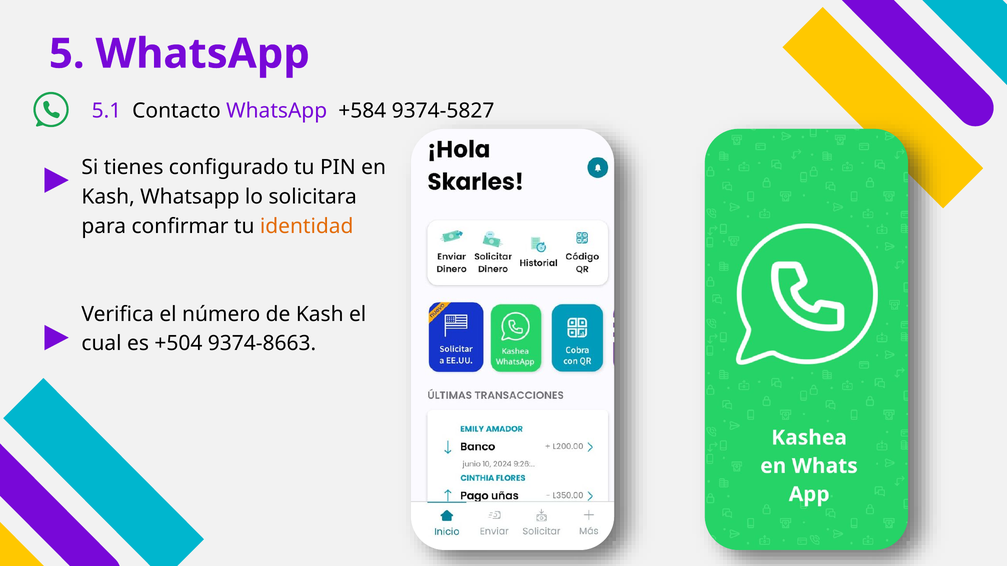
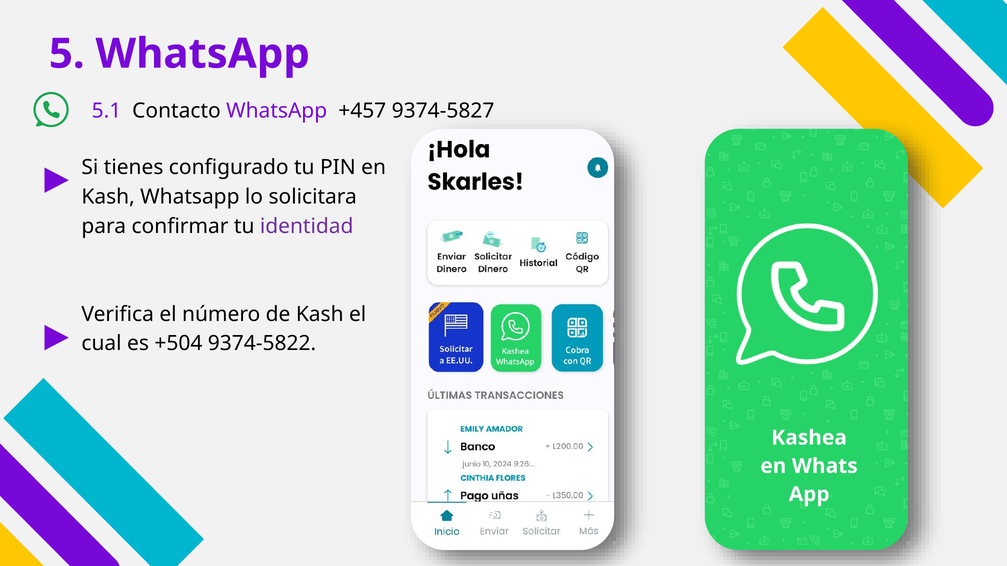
+584: +584 -> +457 (362, 111)
identidad colour: orange -> purple (307, 226)
9374-8663: 9374-8663 -> 9374-5822 (262, 344)
